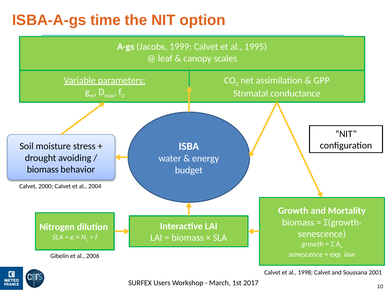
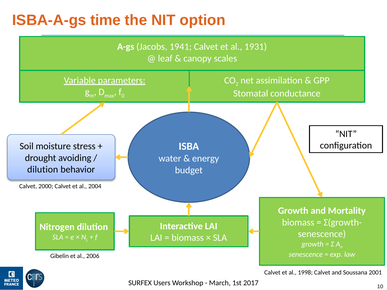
1999: 1999 -> 1941 (181, 47)
1995: 1995 -> 1931 (256, 47)
biomass: biomass -> dilution (43, 170)
